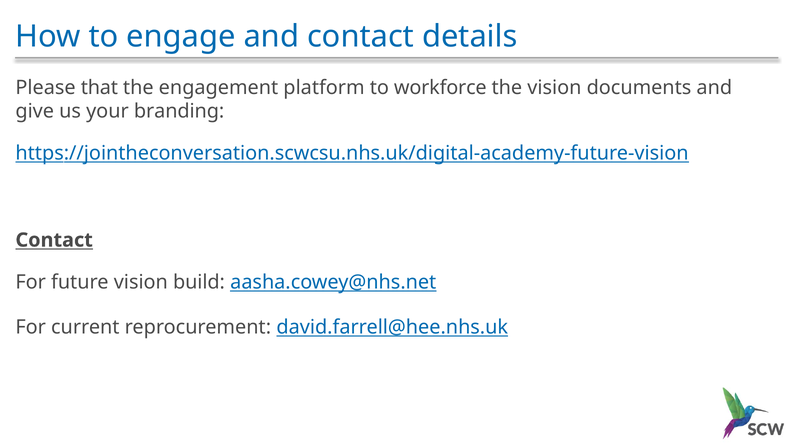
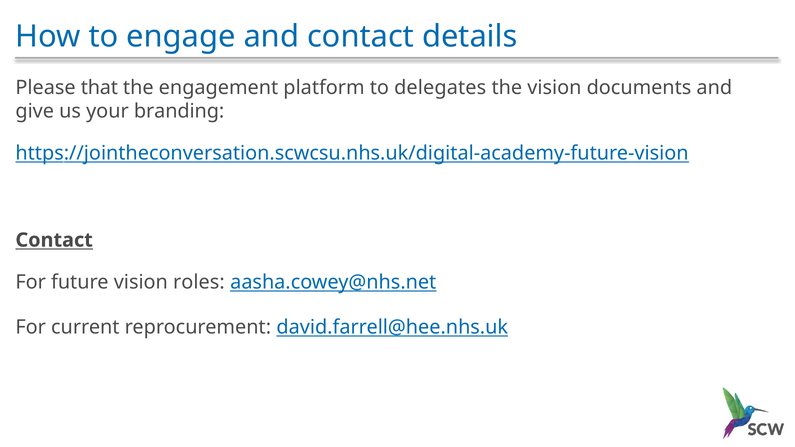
workforce: workforce -> delegates (440, 88)
build: build -> roles (199, 282)
